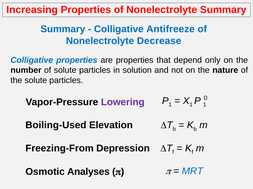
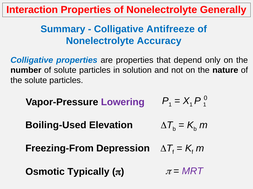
Increasing: Increasing -> Interaction (32, 10)
Nonelectrolyte Summary: Summary -> Generally (223, 10)
Decrease: Decrease -> Accuracy (159, 41)
Analyses: Analyses -> Typically (88, 172)
MRT colour: blue -> purple (192, 172)
